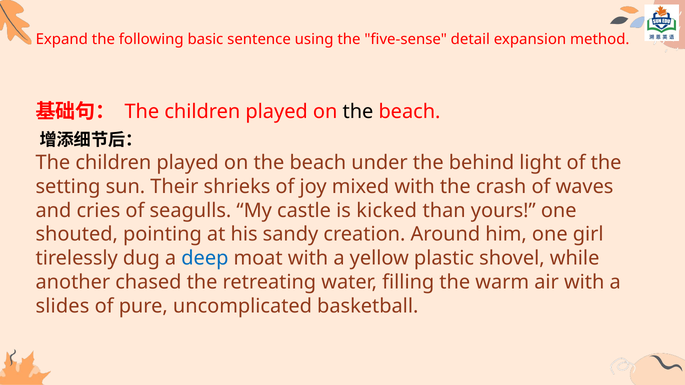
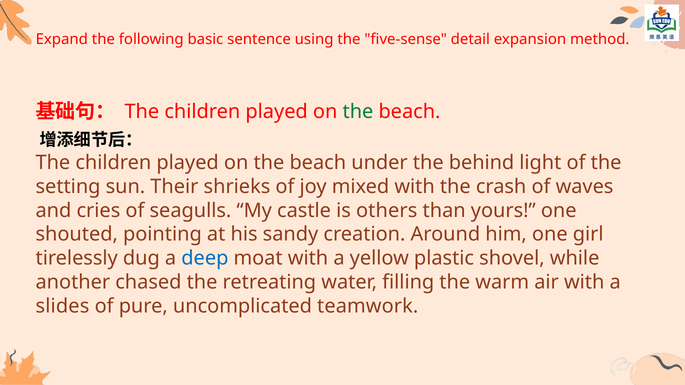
the colour: black -> green (358, 112)
kicked: kicked -> others (387, 211)
basketball: basketball -> teamwork (368, 307)
